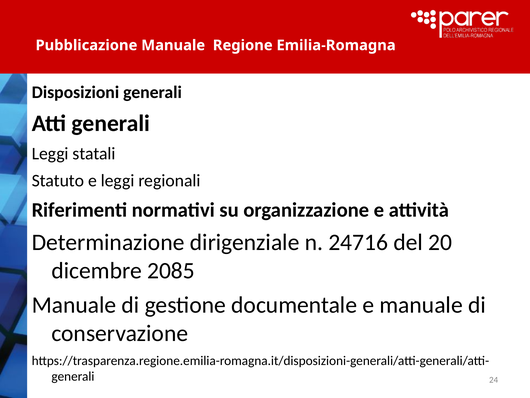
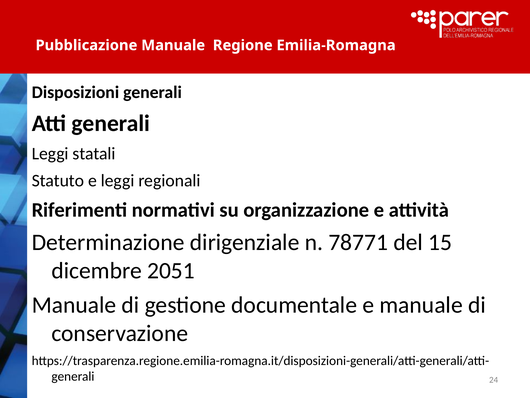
24716: 24716 -> 78771 (358, 242)
20: 20 -> 15 (440, 242)
2085: 2085 -> 2051 (171, 271)
